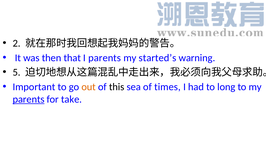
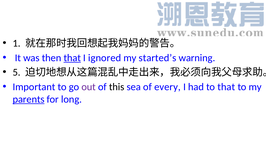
2: 2 -> 1 (17, 43)
that underline: none -> present (72, 58)
I parents: parents -> ignored (105, 58)
out colour: orange -> purple (89, 87)
times: times -> every (167, 87)
to long: long -> that (226, 87)
take: take -> long (72, 99)
